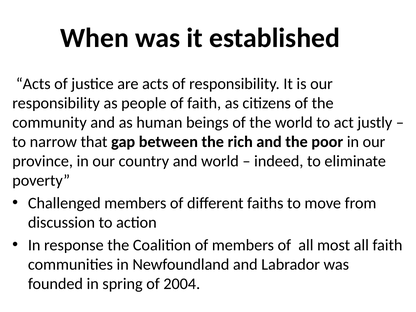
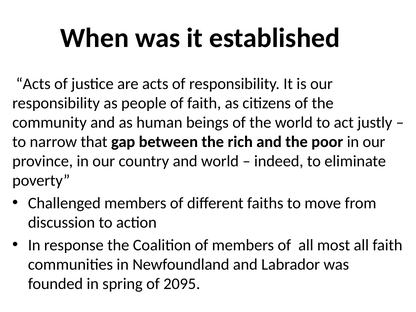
2004: 2004 -> 2095 (182, 284)
